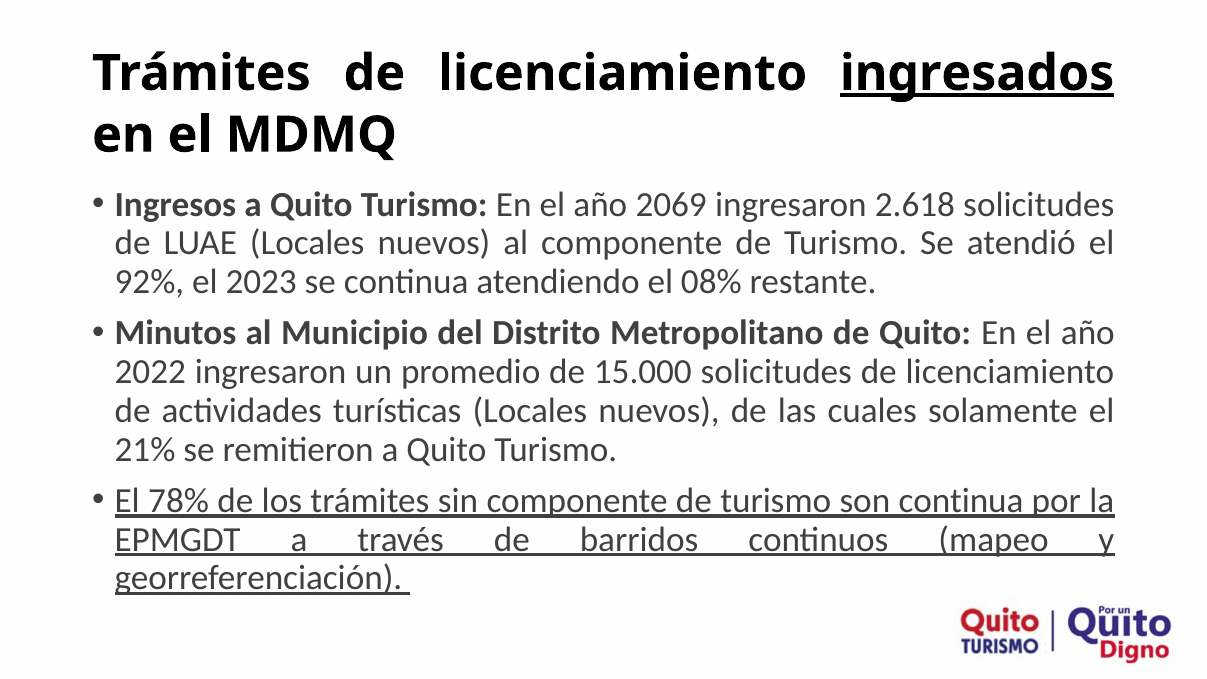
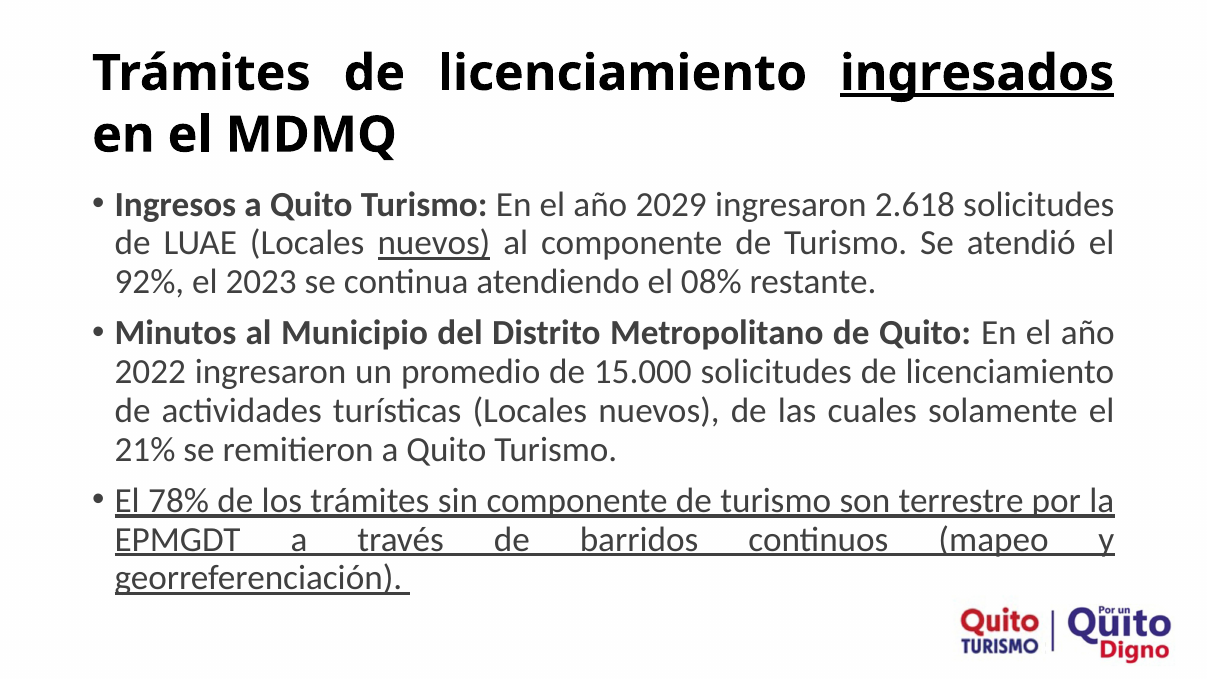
2069: 2069 -> 2029 (671, 205)
nuevos underline: none -> present (434, 243)
son continua: continua -> terrestre (961, 501)
